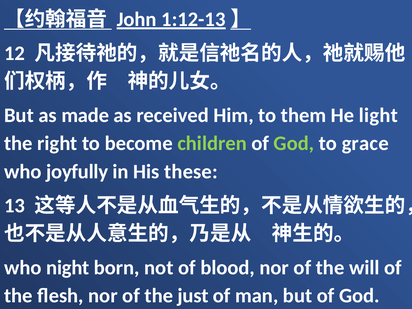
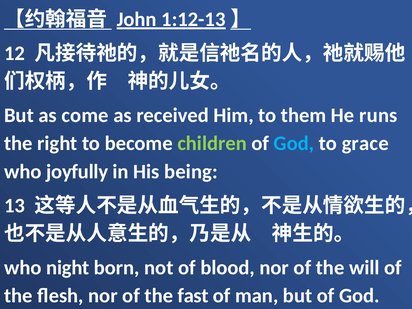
made: made -> come (85, 115)
light: light -> runs (378, 115)
God colour: light green -> light blue (294, 143)
these: these -> being (191, 172)
just: just -> fast (193, 296)
